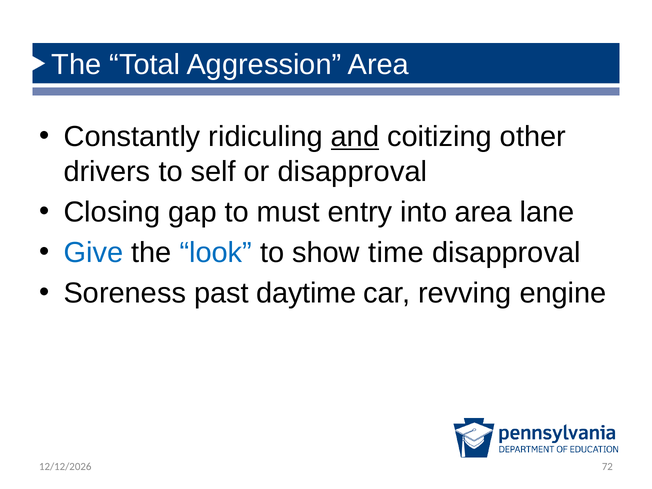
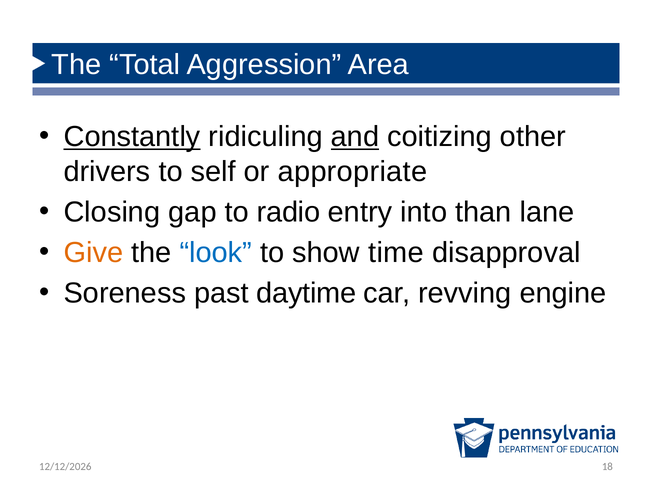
Constantly underline: none -> present (132, 137)
or disapproval: disapproval -> appropriate (352, 172)
must: must -> radio (289, 212)
into area: area -> than (483, 212)
Give colour: blue -> orange (93, 253)
72: 72 -> 18 (607, 467)
